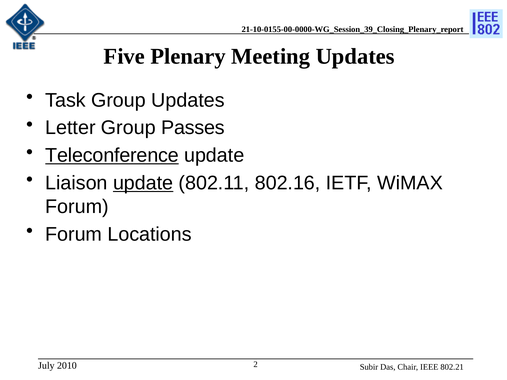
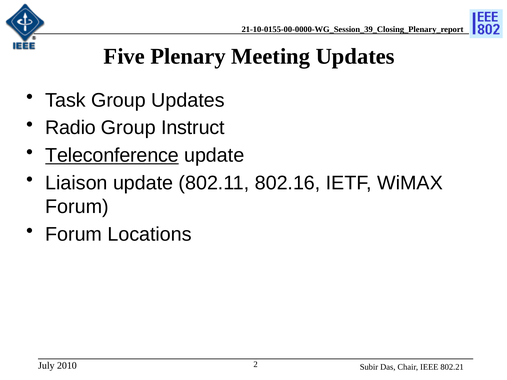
Letter: Letter -> Radio (71, 128)
Passes: Passes -> Instruct (193, 128)
update underline: present -> none (143, 183)
